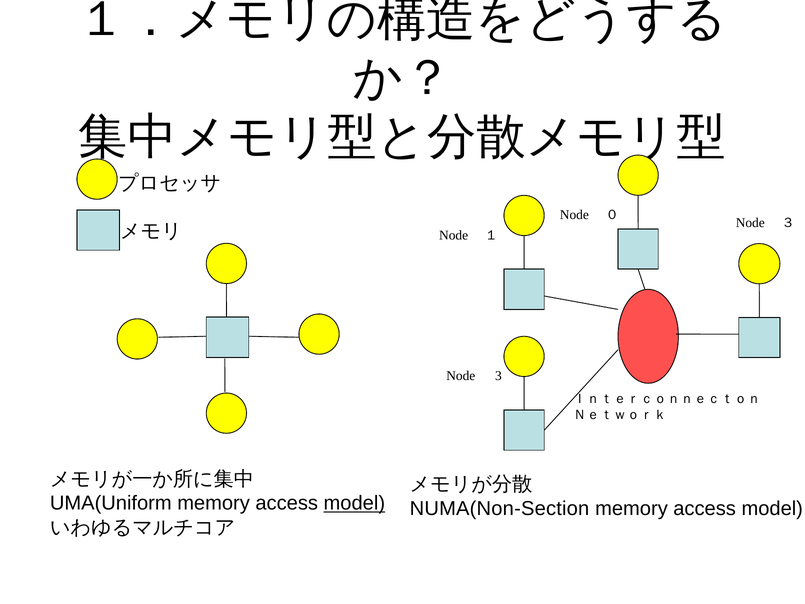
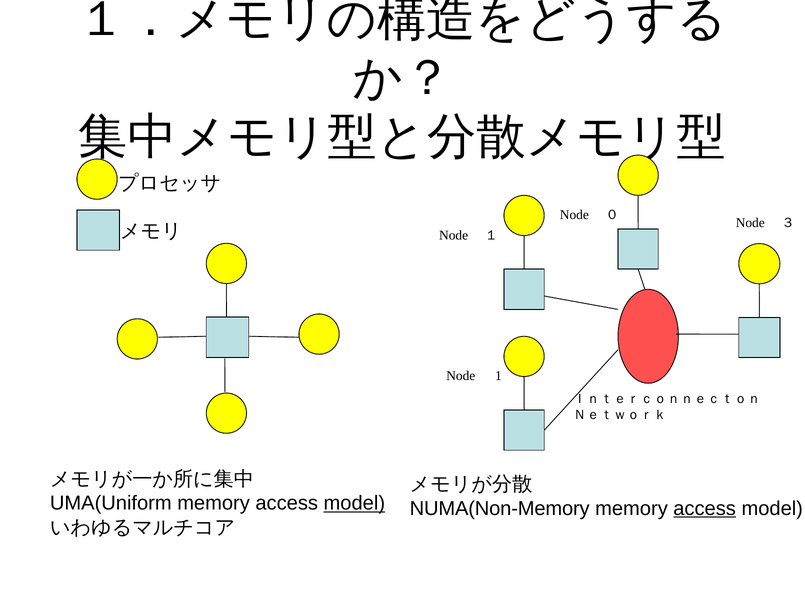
3: 3 -> 1 (498, 376)
NUMA(Non-Section: NUMA(Non-Section -> NUMA(Non-Memory (500, 508)
access underline: none -> present (705, 508)
